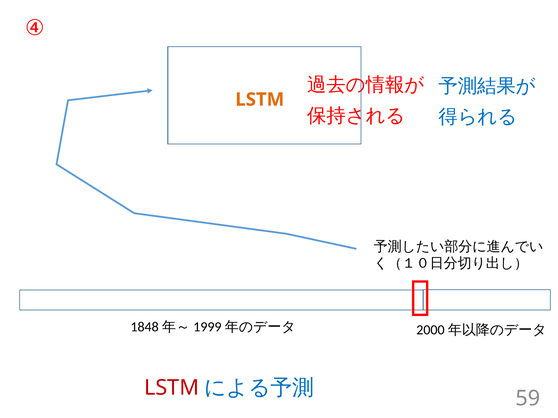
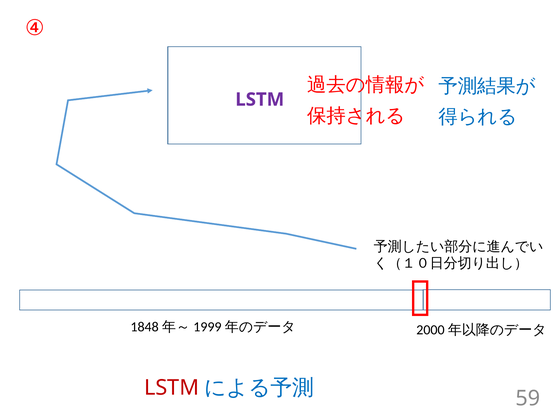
LSTM colour: orange -> purple (260, 100)
